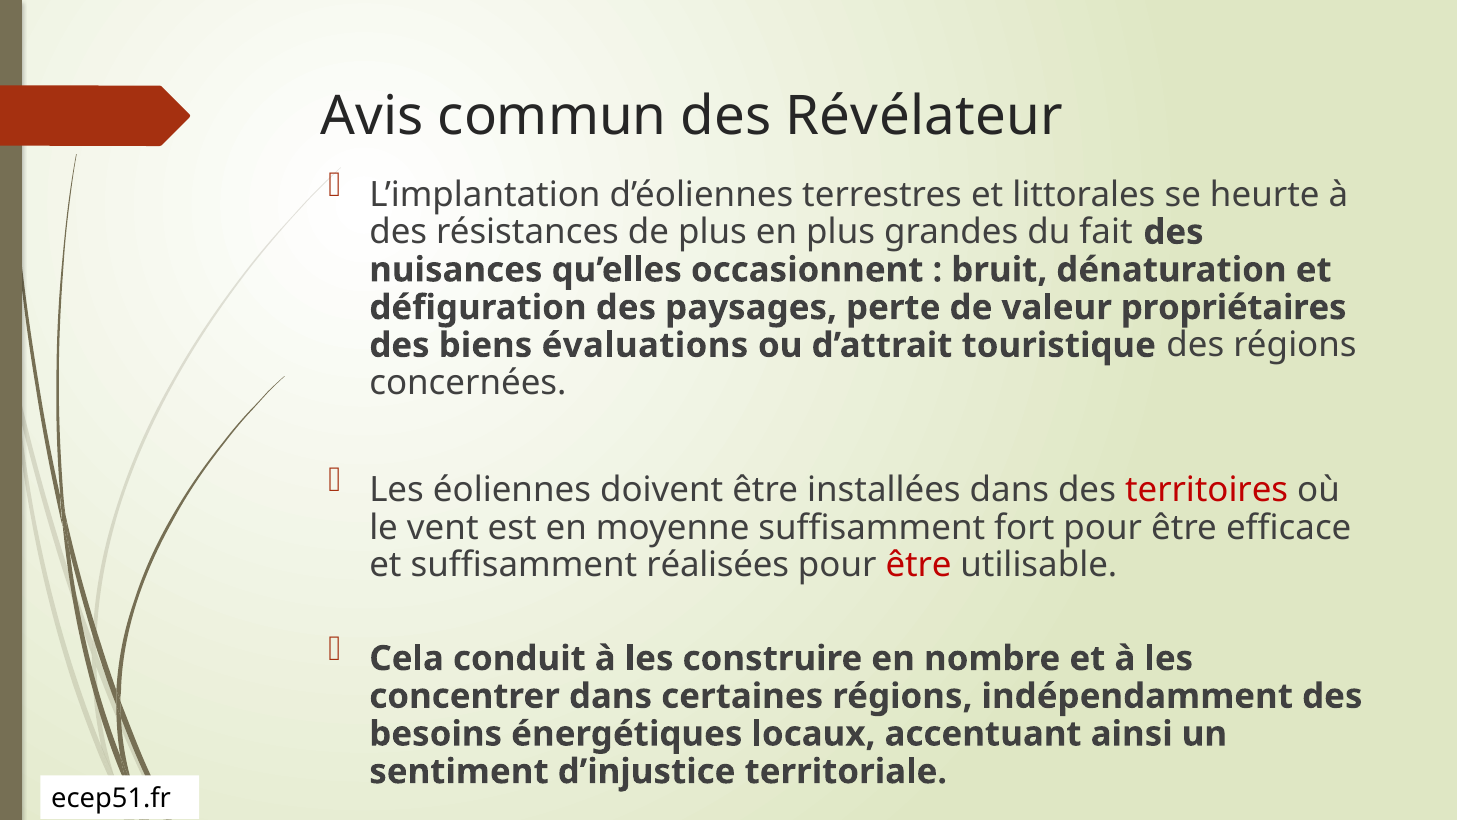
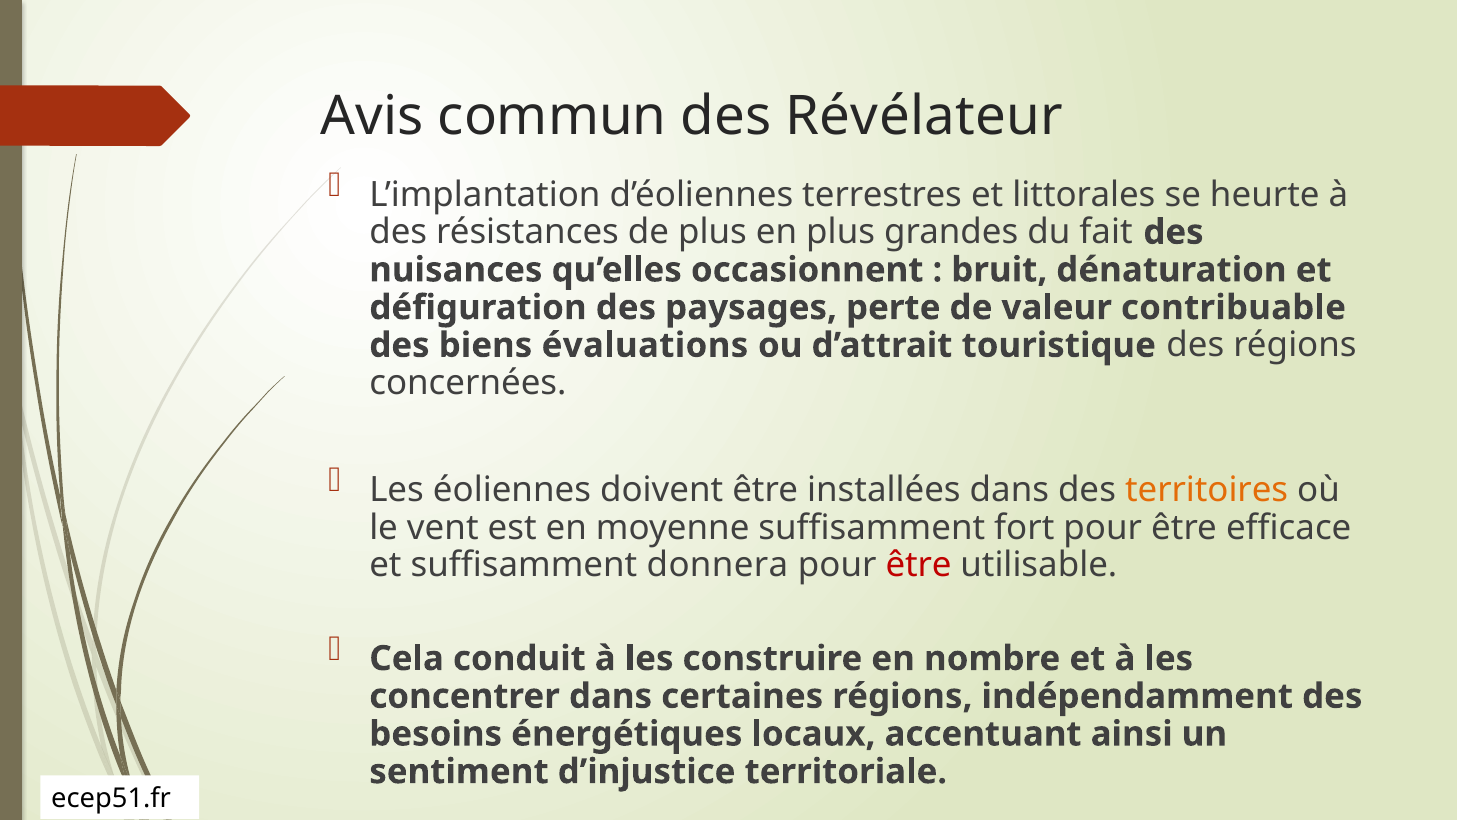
propriétaires: propriétaires -> contribuable (1233, 307)
territoires colour: red -> orange (1207, 490)
réalisées: réalisées -> donnera (717, 565)
